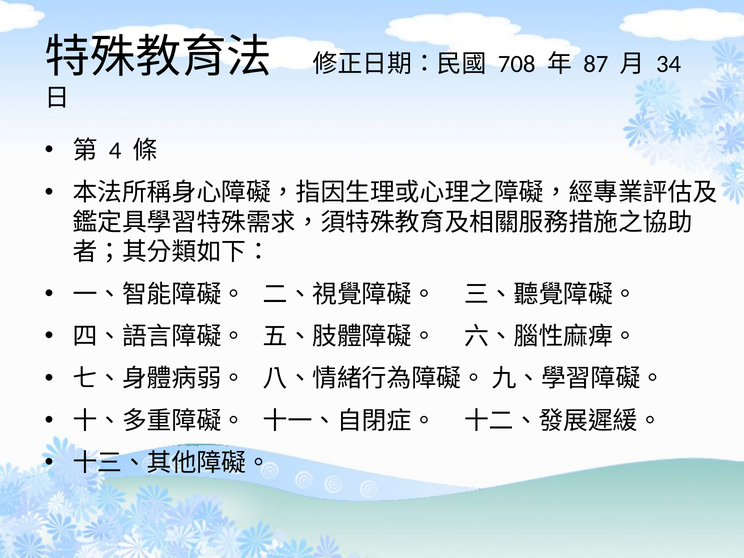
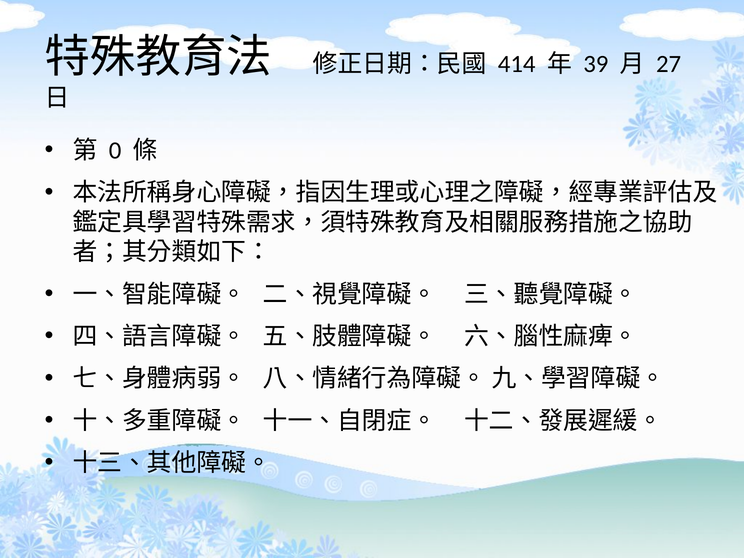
708: 708 -> 414 (517, 64)
87: 87 -> 39 (596, 64)
34: 34 -> 27 (669, 64)
4: 4 -> 0 (115, 151)
